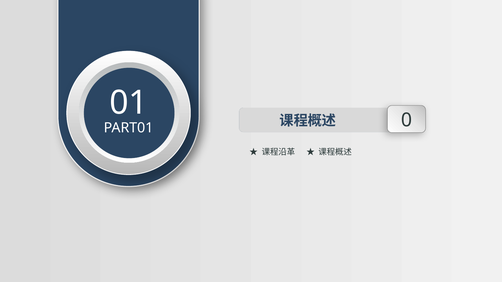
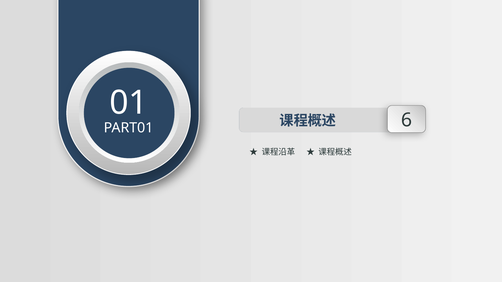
0: 0 -> 6 (406, 120)
